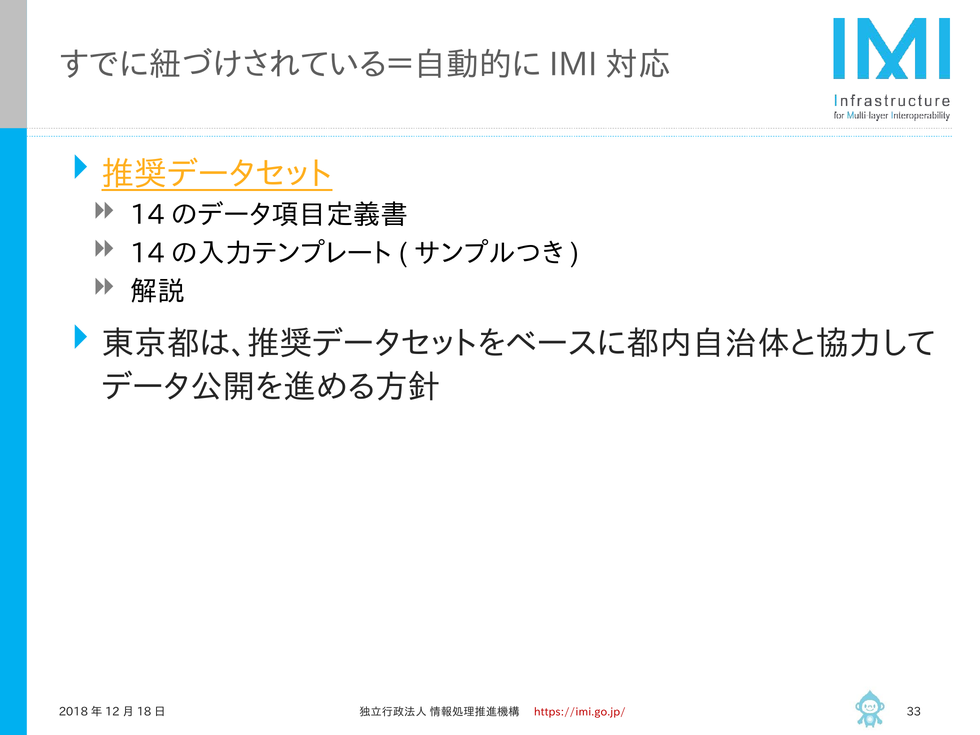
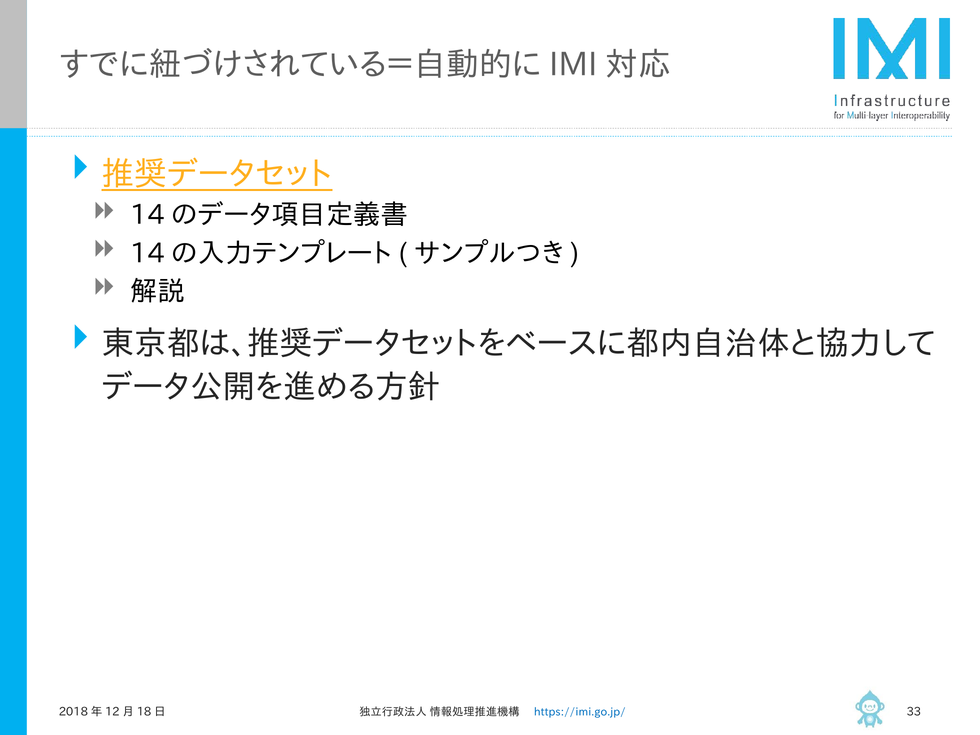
https://imi.go.jp/ colour: red -> blue (580, 712)
